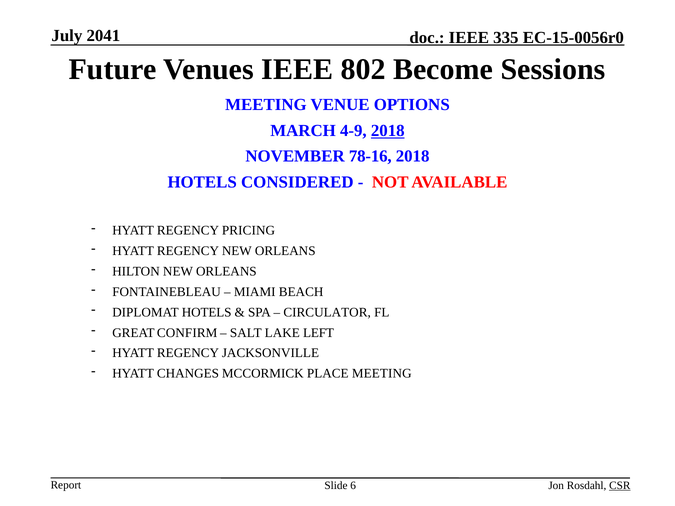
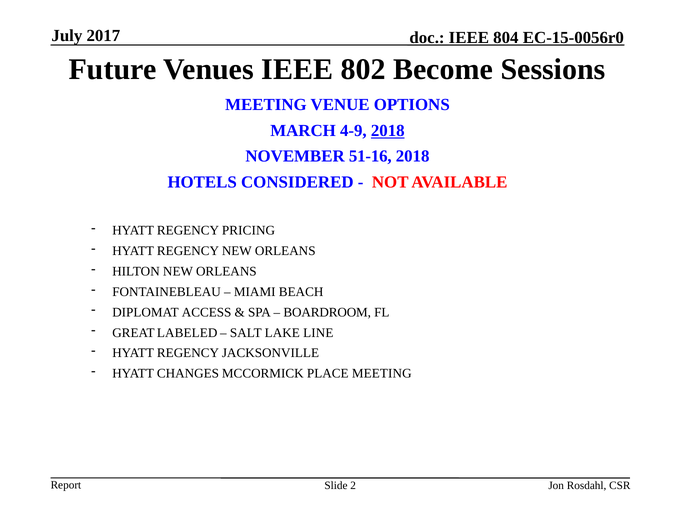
2041: 2041 -> 2017 (103, 36)
335: 335 -> 804 (506, 38)
78-16: 78-16 -> 51-16 (370, 156)
DIPLOMAT HOTELS: HOTELS -> ACCESS (207, 312)
CIRCULATOR: CIRCULATOR -> BOARDROOM (327, 312)
CONFIRM: CONFIRM -> LABELED (187, 333)
LEFT: LEFT -> LINE (318, 333)
6: 6 -> 2 (353, 486)
CSR underline: present -> none (620, 486)
